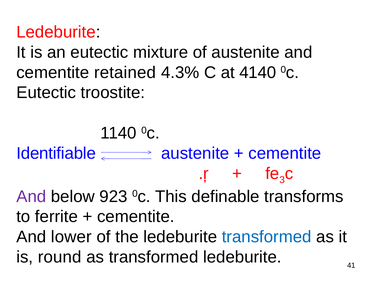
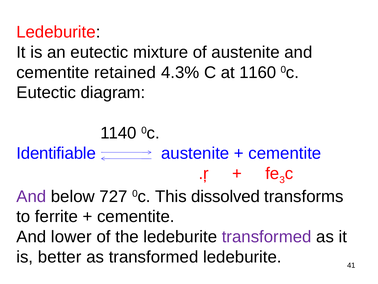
4140: 4140 -> 1160 (258, 72)
troostite: troostite -> diagram (113, 93)
923: 923 -> 727 (113, 196)
definable: definable -> dissolved (226, 196)
transformed colour: blue -> purple (267, 236)
round: round -> better (60, 257)
